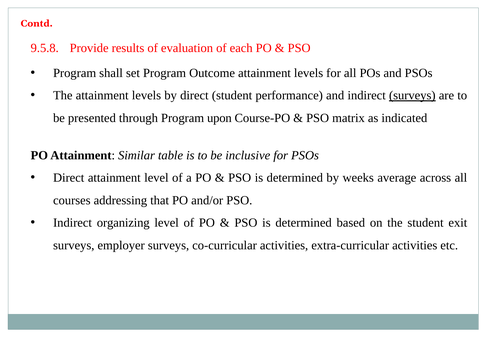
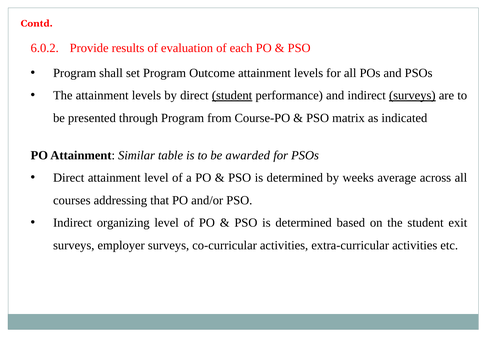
9.5.8: 9.5.8 -> 6.0.2 (45, 48)
student underline: none -> present (232, 95)
upon: upon -> from (219, 118)
inclusive: inclusive -> awarded (248, 155)
